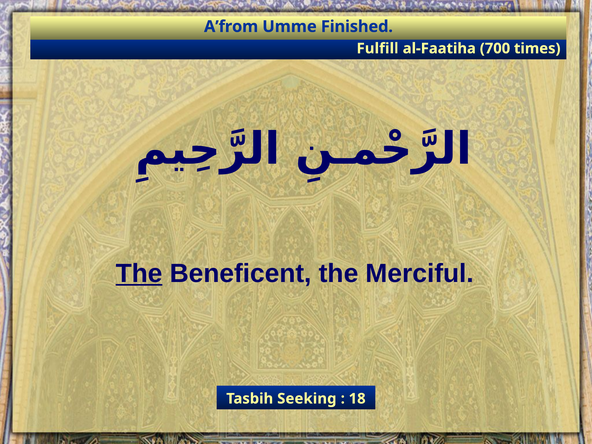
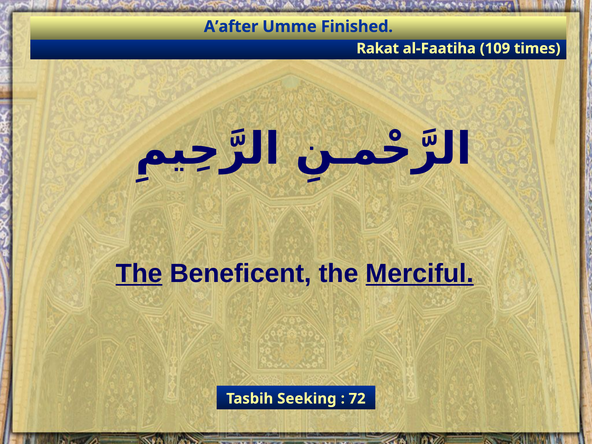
A’from: A’from -> A’after (231, 27)
Fulfill: Fulfill -> Rakat (378, 48)
700: 700 -> 109 (495, 48)
Merciful underline: none -> present (420, 273)
18: 18 -> 72 (357, 399)
